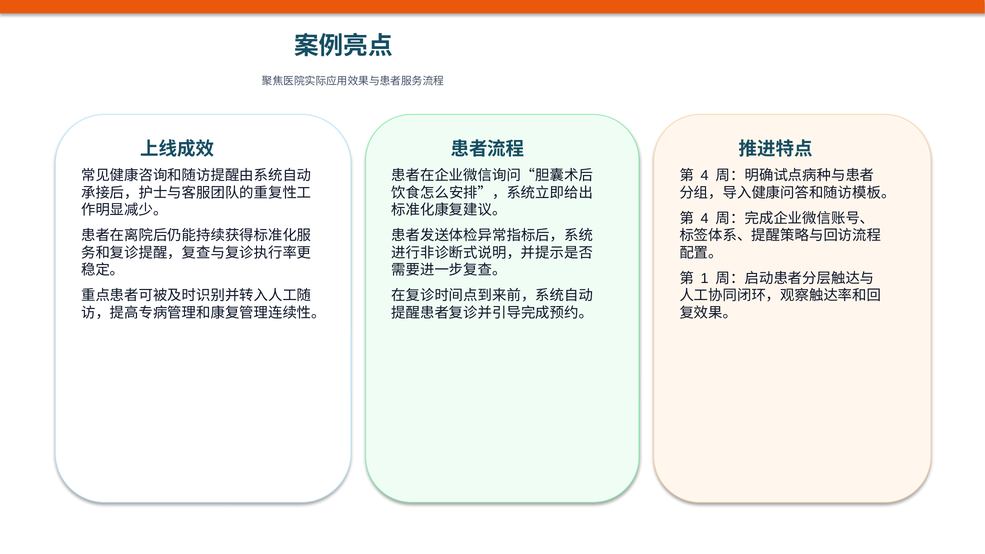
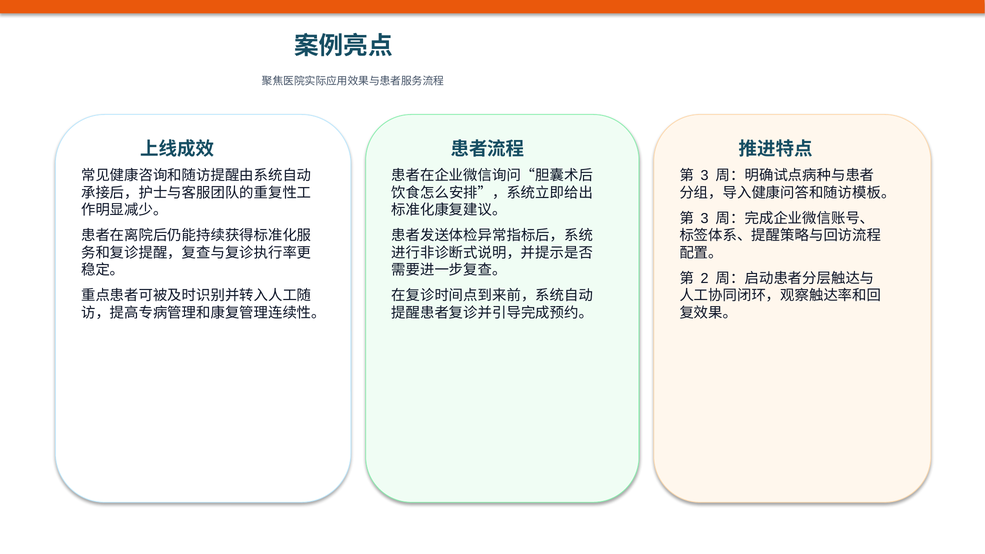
4: 4 -> 3 (705, 176)
4: 4 -> 3 (705, 218)
1: 1 -> 2 (705, 278)
